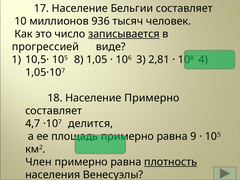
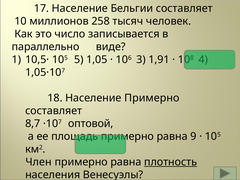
936: 936 -> 258 (101, 21)
записывается underline: present -> none (124, 34)
прогрессией: прогрессией -> параллельно (46, 47)
8: 8 -> 5 (79, 60)
2,81: 2,81 -> 1,91 (159, 60)
4,7: 4,7 -> 8,7 (33, 124)
делится: делится -> оптовой (91, 124)
